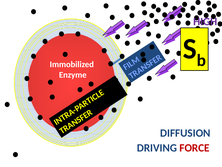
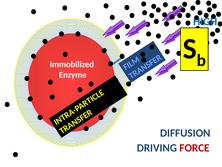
HIGH colour: purple -> blue (205, 21)
